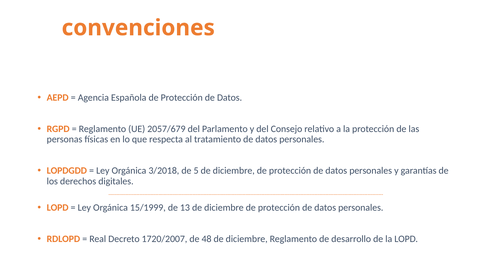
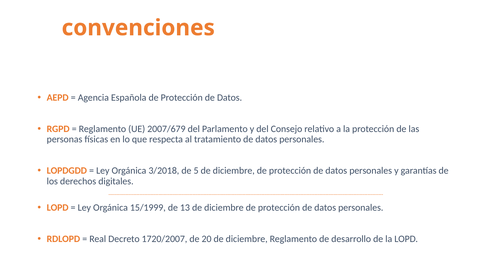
2057/679: 2057/679 -> 2007/679 (166, 129)
48: 48 -> 20 (207, 239)
